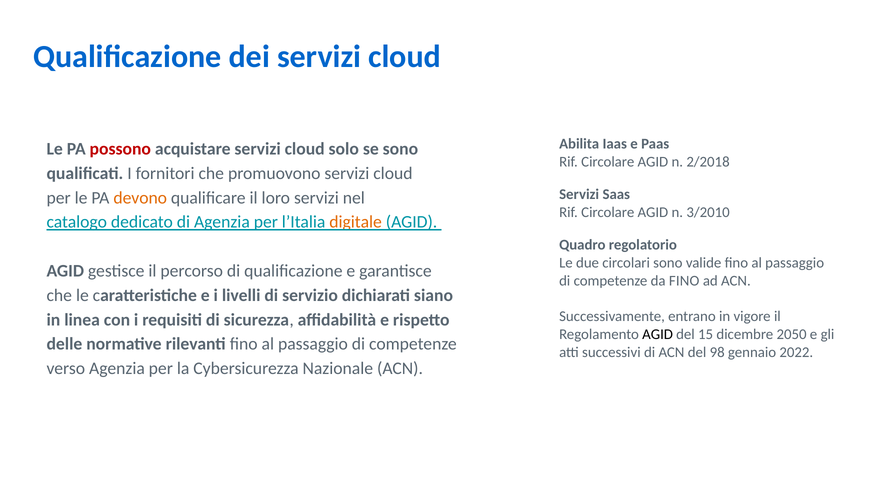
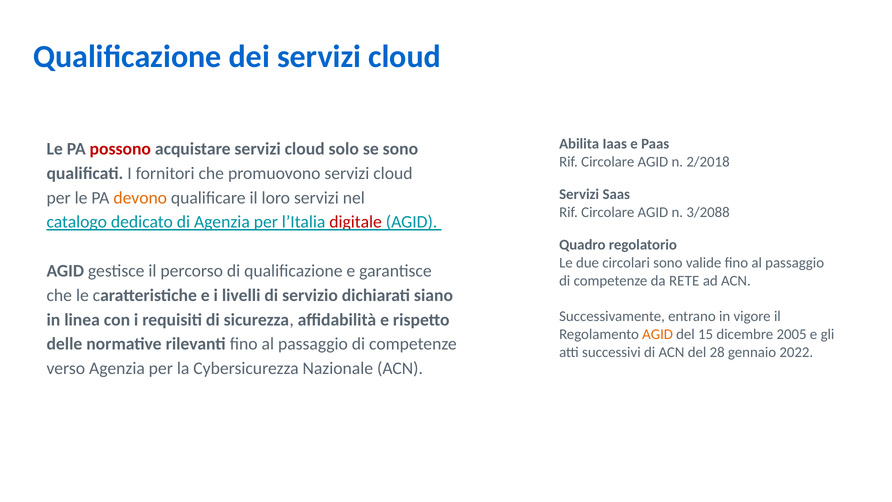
3/2010: 3/2010 -> 3/2088 (708, 212)
digitale colour: orange -> red (356, 222)
da FINO: FINO -> RETE (684, 281)
AGID colour: black -> orange (658, 334)
2050: 2050 -> 2005 (792, 334)
98: 98 -> 28 (717, 352)
